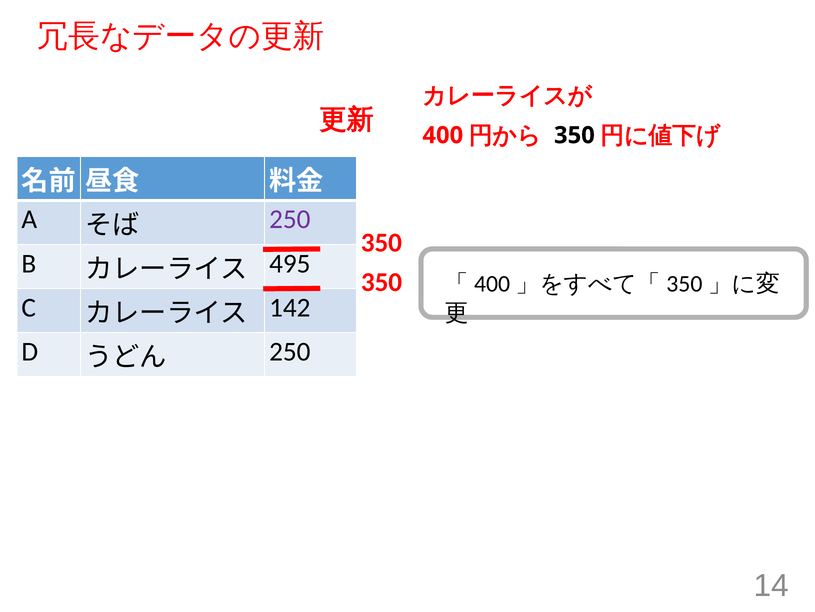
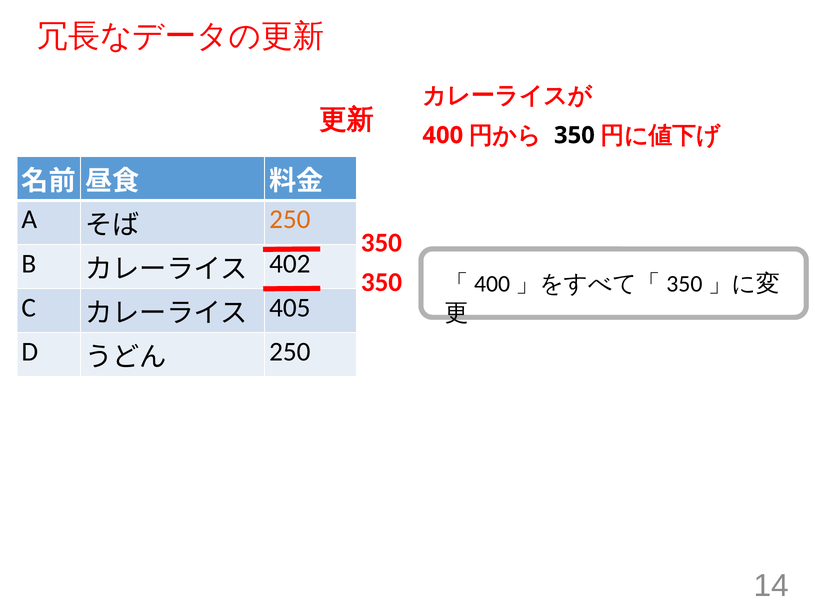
250 colour: purple -> orange (290, 219)
495: 495 -> 402 (290, 263)
142: 142 -> 405 (290, 307)
